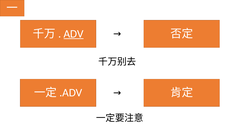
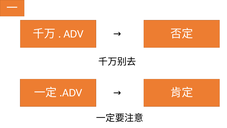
ADV underline: present -> none (74, 34)
